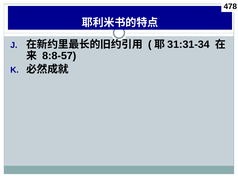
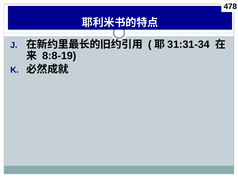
8:8-57: 8:8-57 -> 8:8-19 (59, 56)
